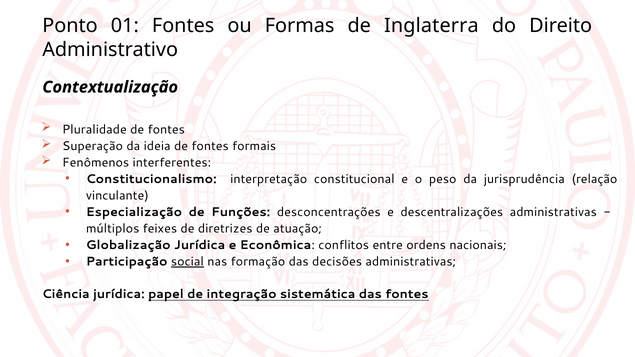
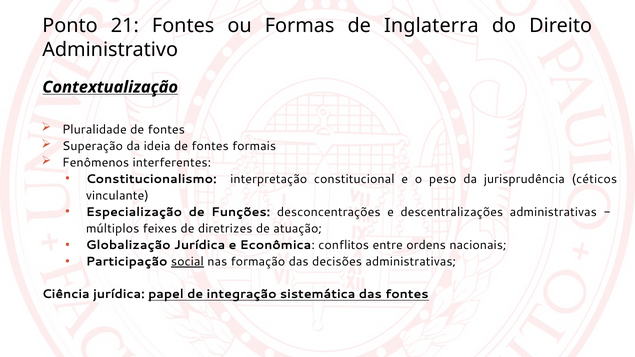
01: 01 -> 21 (125, 26)
Contextualização underline: none -> present (110, 87)
relação: relação -> céticos (594, 179)
